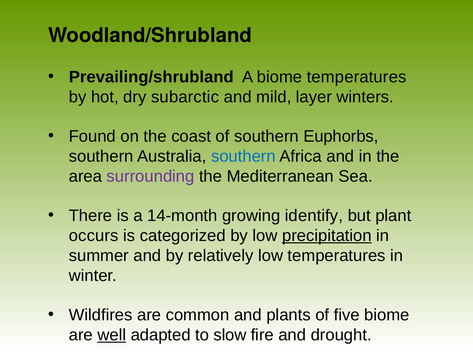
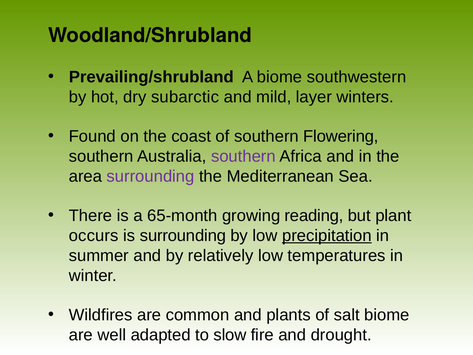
biome temperatures: temperatures -> southwestern (357, 77)
Euphorbs: Euphorbs -> Flowering (341, 136)
southern colour: blue -> purple (243, 156)
14-month: 14-month -> 65-month (182, 215)
identify: identify -> reading (314, 215)
is categorized: categorized -> surrounding (183, 235)
five: five -> salt (347, 315)
well underline: present -> none (112, 335)
